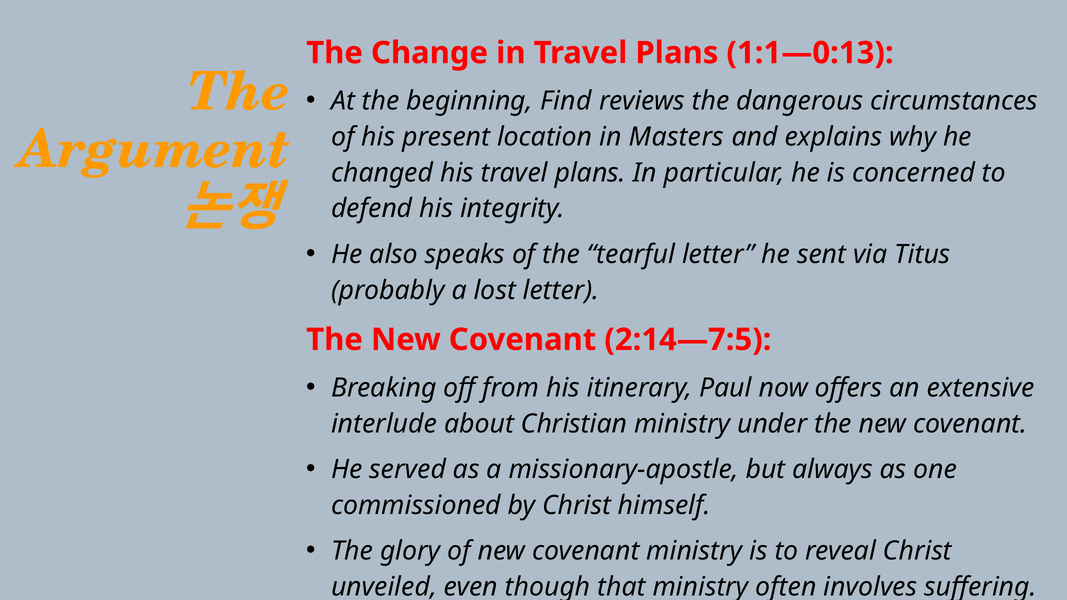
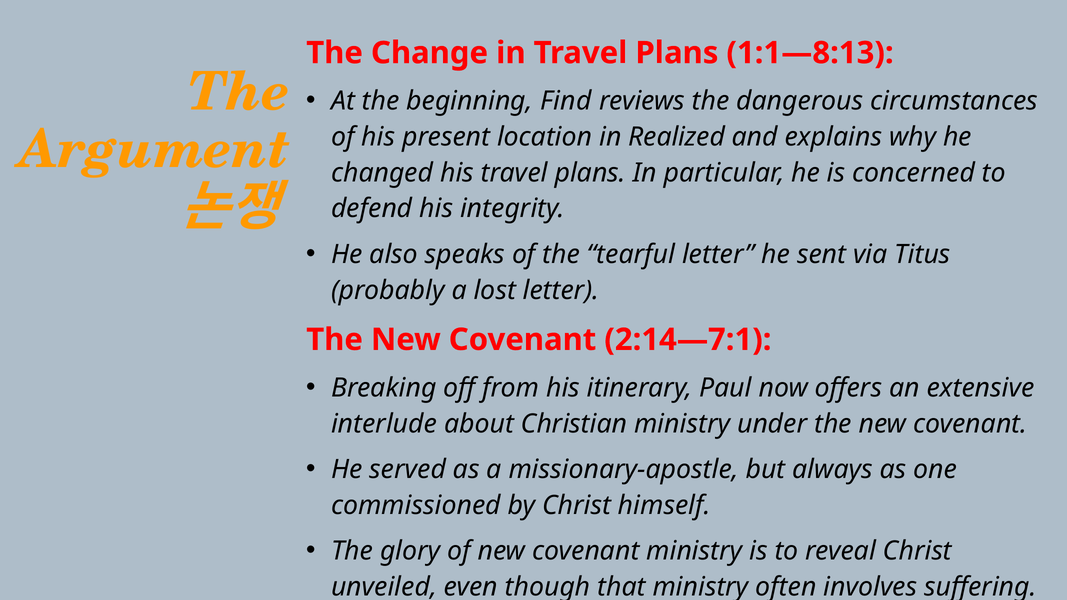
1:1—0:13: 1:1—0:13 -> 1:1—8:13 (810, 53)
Masters: Masters -> Realized (677, 137)
2:14—7:5: 2:14—7:5 -> 2:14—7:1 (688, 340)
